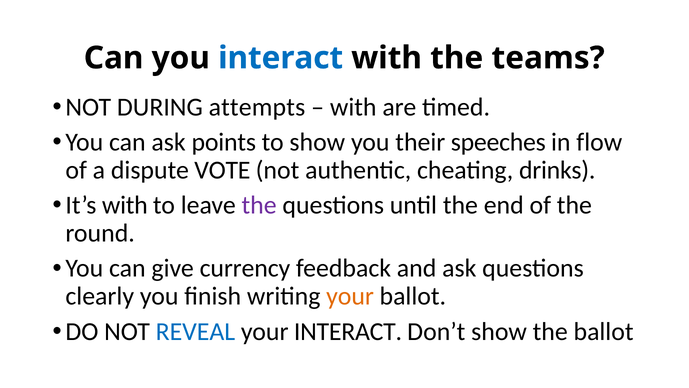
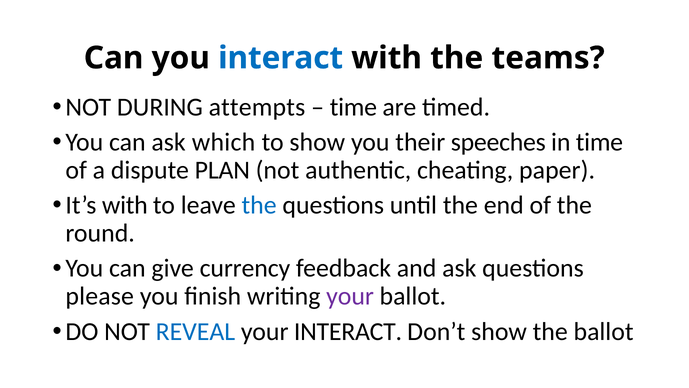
with: with -> time (353, 107)
points: points -> which (224, 142)
in flow: flow -> time (599, 142)
VOTE: VOTE -> PLAN (222, 170)
drinks: drinks -> paper (557, 170)
the colour: purple -> blue (259, 205)
clearly: clearly -> please (100, 296)
your colour: orange -> purple (350, 296)
